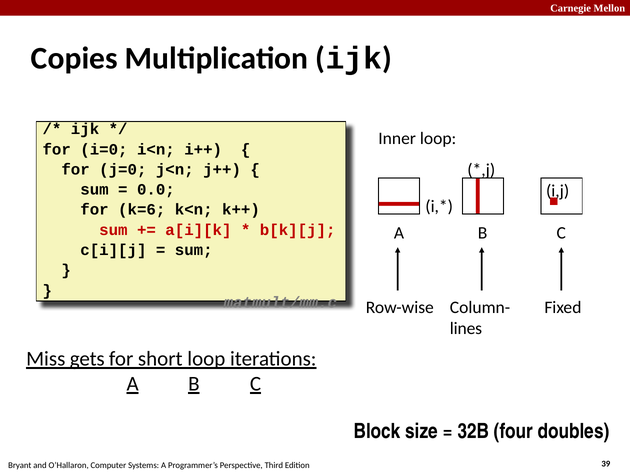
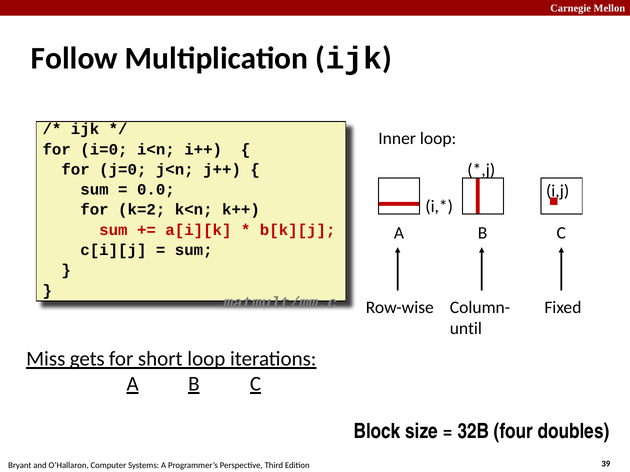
Copies: Copies -> Follow (74, 58)
k=6: k=6 -> k=2 (142, 210)
lines: lines -> until (466, 329)
